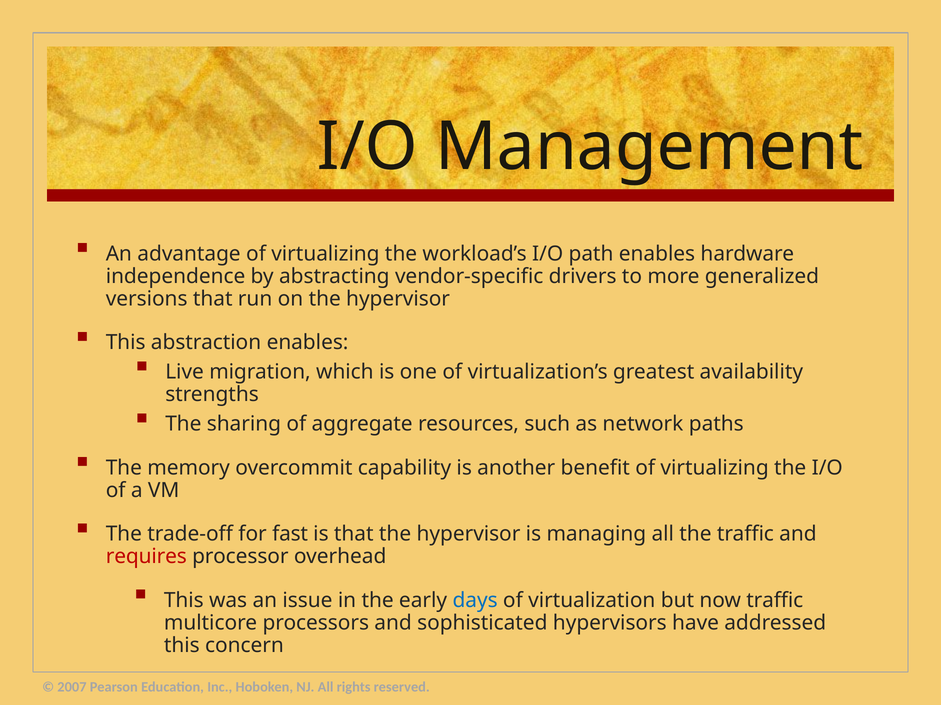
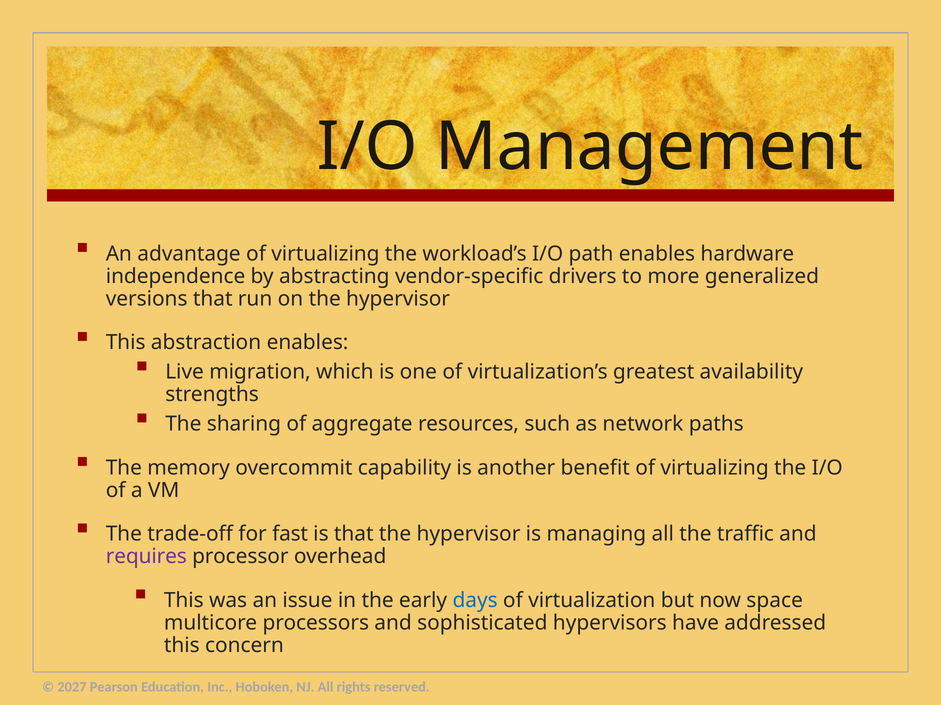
requires colour: red -> purple (146, 557)
now traffic: traffic -> space (775, 601)
2007: 2007 -> 2027 (72, 688)
